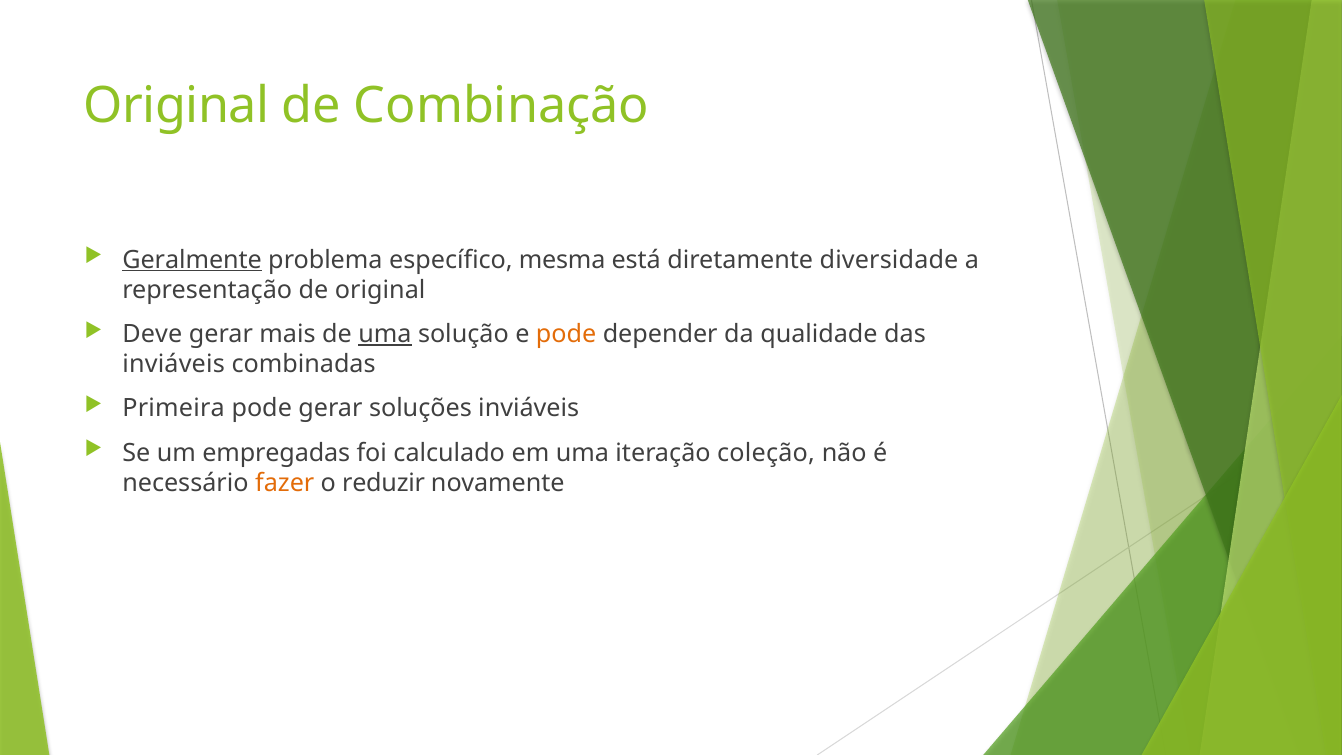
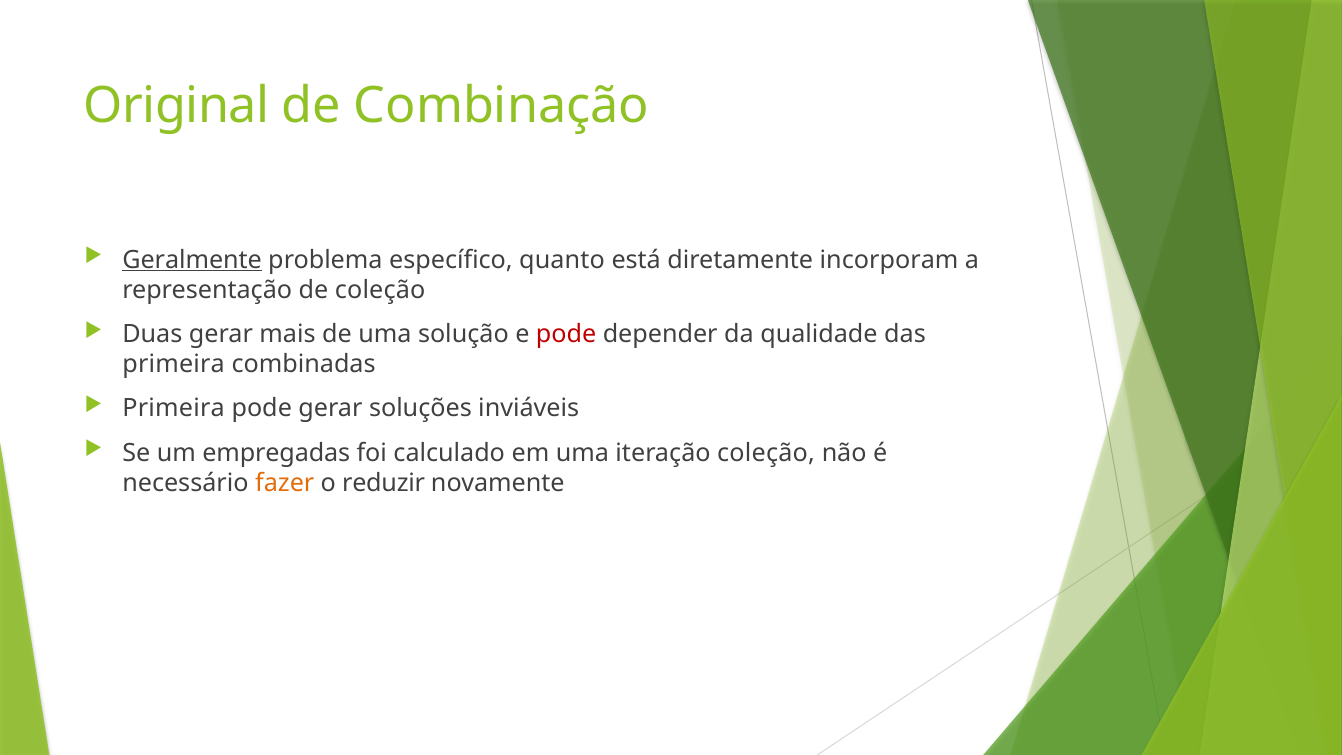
mesma: mesma -> quanto (562, 260)
diversidade: diversidade -> incorporam (889, 260)
de original: original -> coleção (380, 290)
Deve: Deve -> Duas (152, 334)
uma underline: present -> none (385, 334)
pode colour: orange -> red (566, 334)
inviáveis: inviáveis -> primeira (174, 364)
